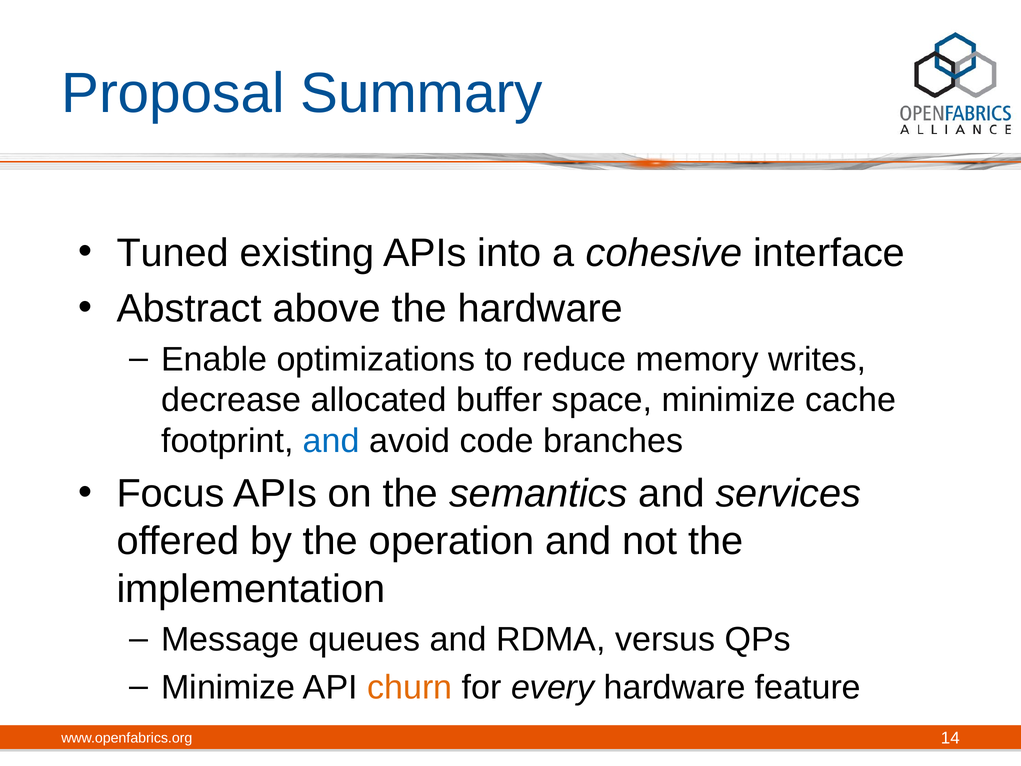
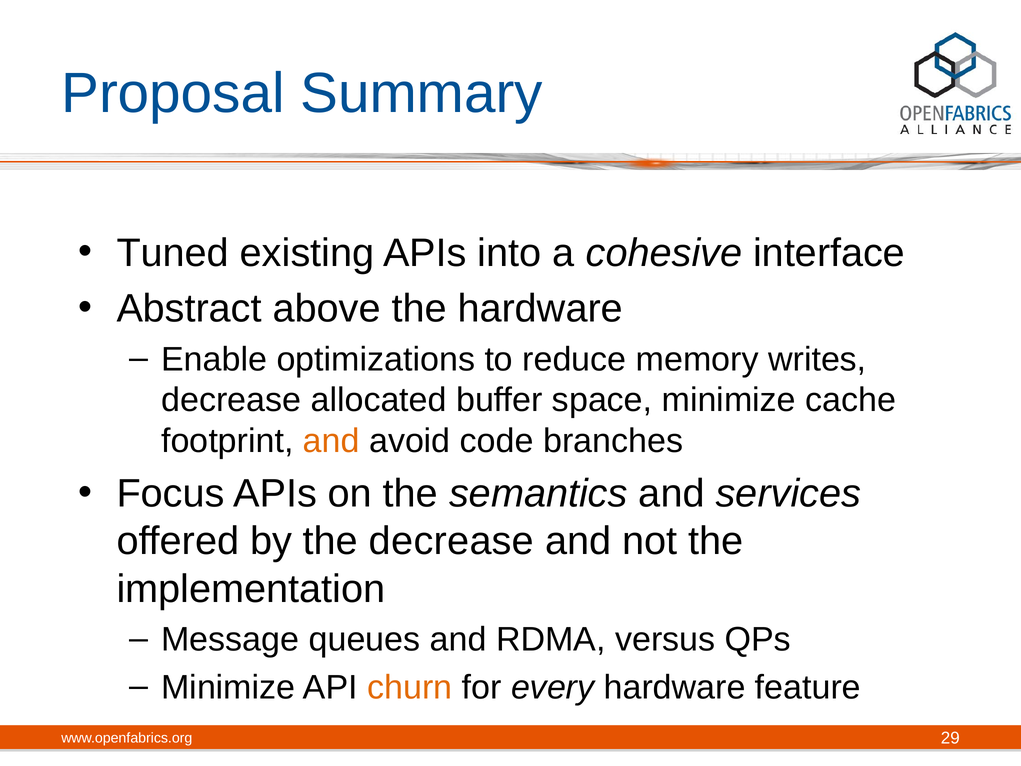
and colour: blue -> orange (331, 441)
the operation: operation -> decrease (451, 541)
14: 14 -> 29 (950, 738)
